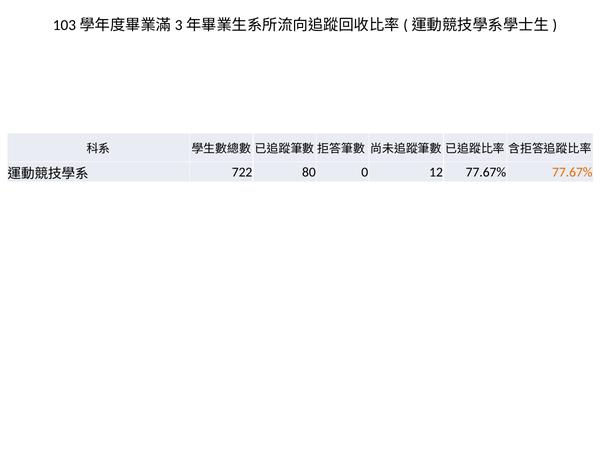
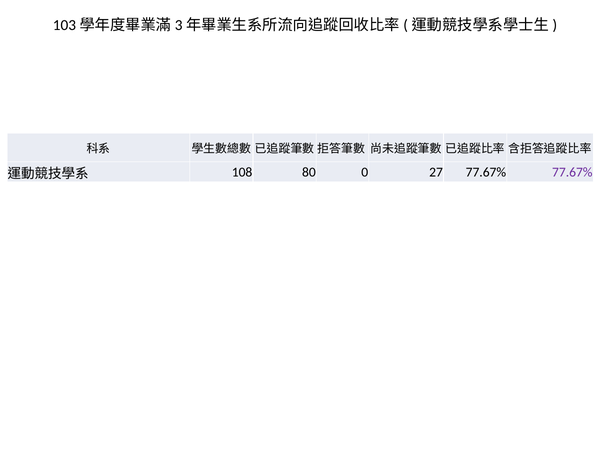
722: 722 -> 108 (242, 172)
12: 12 -> 27 (436, 172)
77.67% colour: orange -> purple (572, 172)
